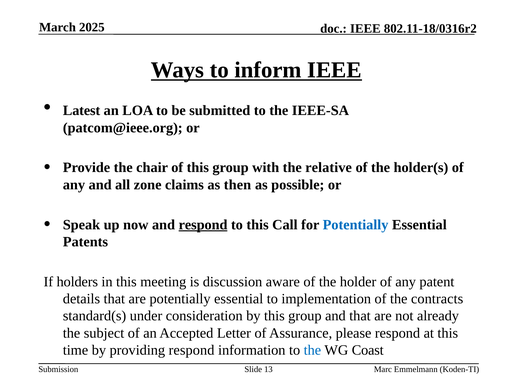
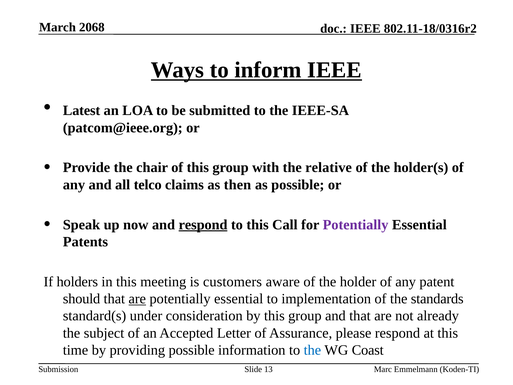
2025: 2025 -> 2068 (92, 27)
zone: zone -> telco (148, 185)
Potentially colour: blue -> purple (356, 224)
discussion: discussion -> customers (232, 282)
details: details -> should (82, 299)
are underline: none -> present (137, 299)
contracts: contracts -> standards (437, 299)
providing respond: respond -> possible (192, 350)
